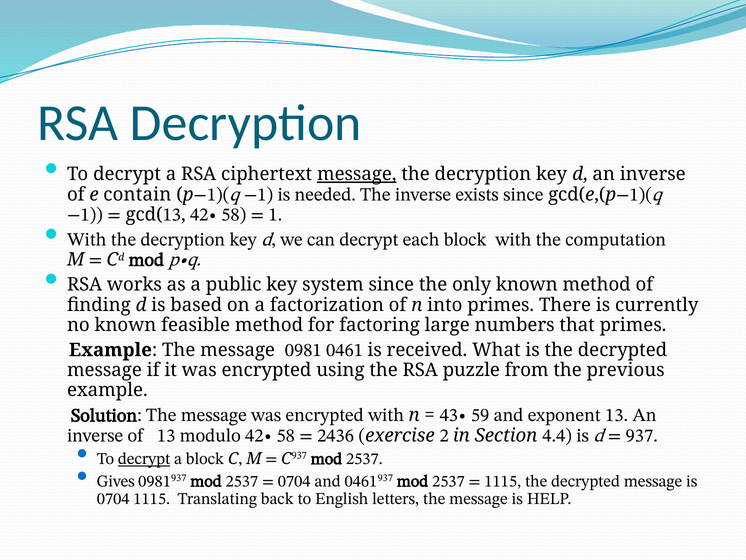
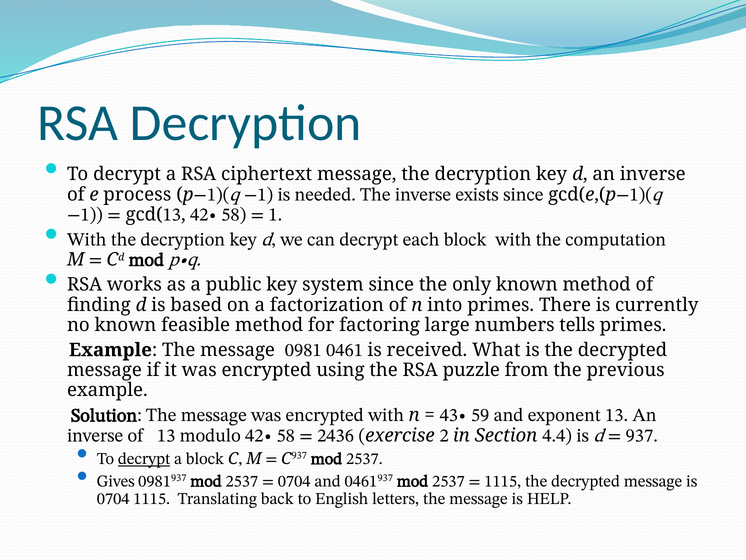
message underline: present -> none (357, 174)
contain: contain -> process (137, 194)
that: that -> tells (577, 325)
